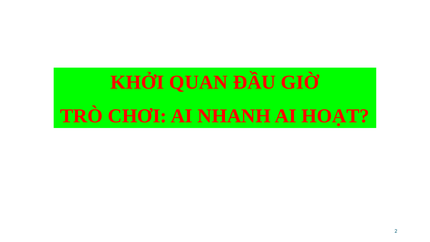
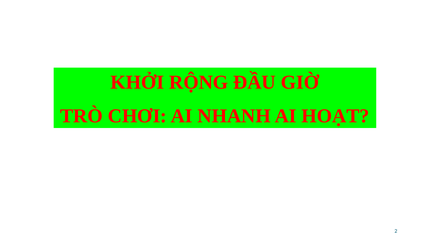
QUAN: QUAN -> RỘNG (199, 82)
